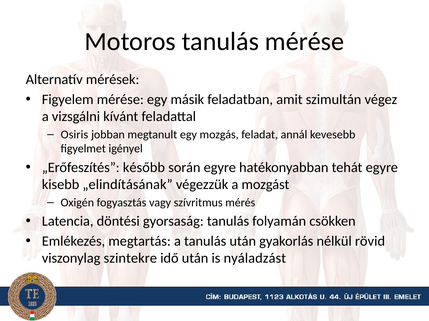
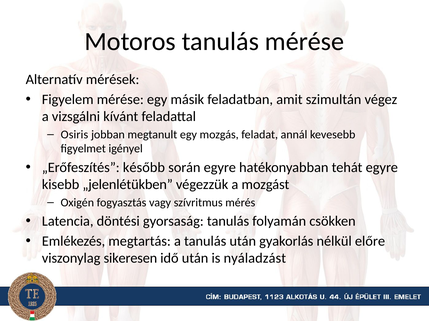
„elindításának: „elindításának -> „jelenlétükben (128, 185)
rövid: rövid -> előre (370, 242)
szintekre: szintekre -> sikeresen (130, 259)
